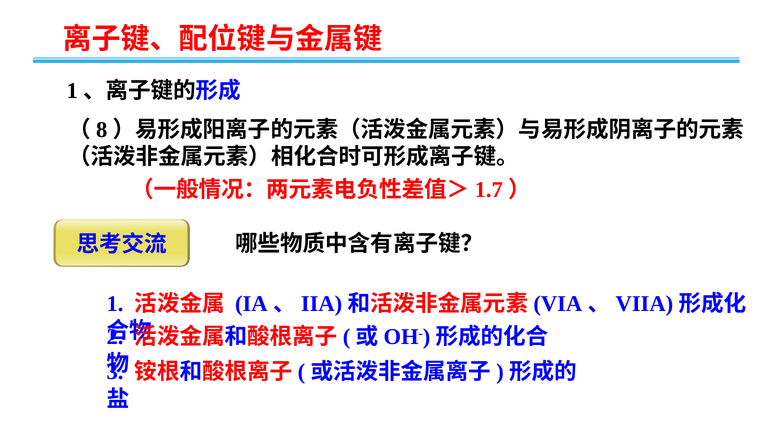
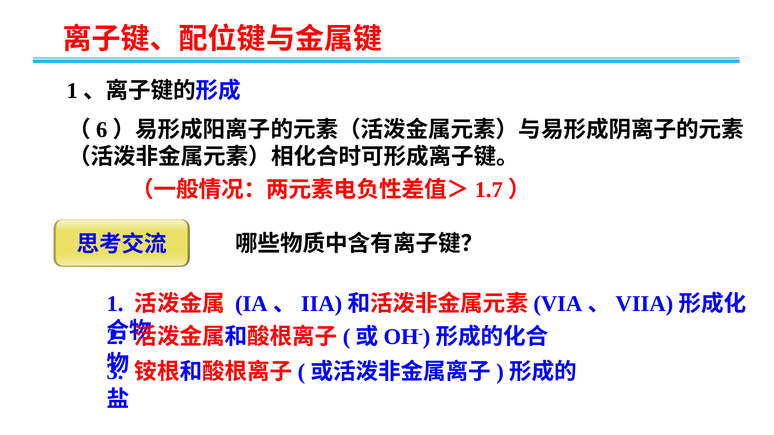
8: 8 -> 6 (102, 130)
